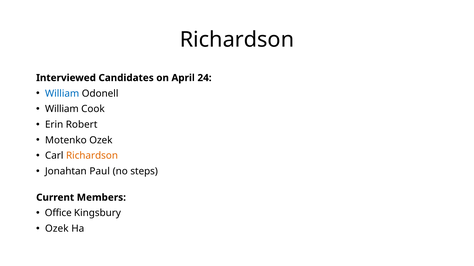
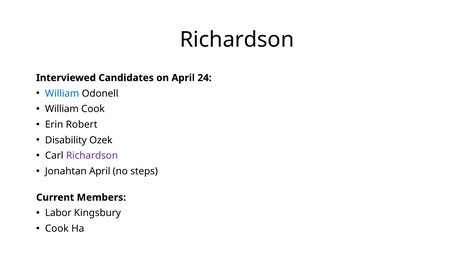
Motenko: Motenko -> Disability (66, 140)
Richardson colour: orange -> purple (92, 156)
Jonahtan Paul: Paul -> April (100, 172)
Office: Office -> Labor (58, 214)
Ozek: Ozek -> Cook (57, 229)
